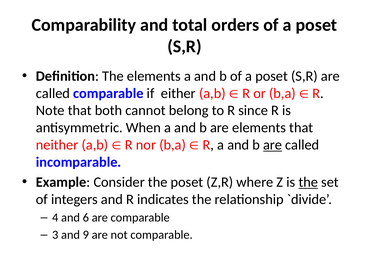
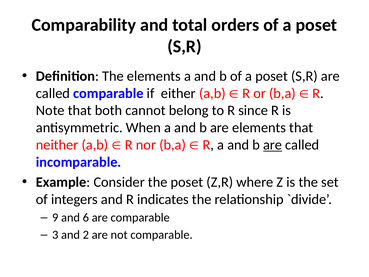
the underline: present -> none (308, 182)
4: 4 -> 9 (55, 217)
9: 9 -> 2 (86, 235)
